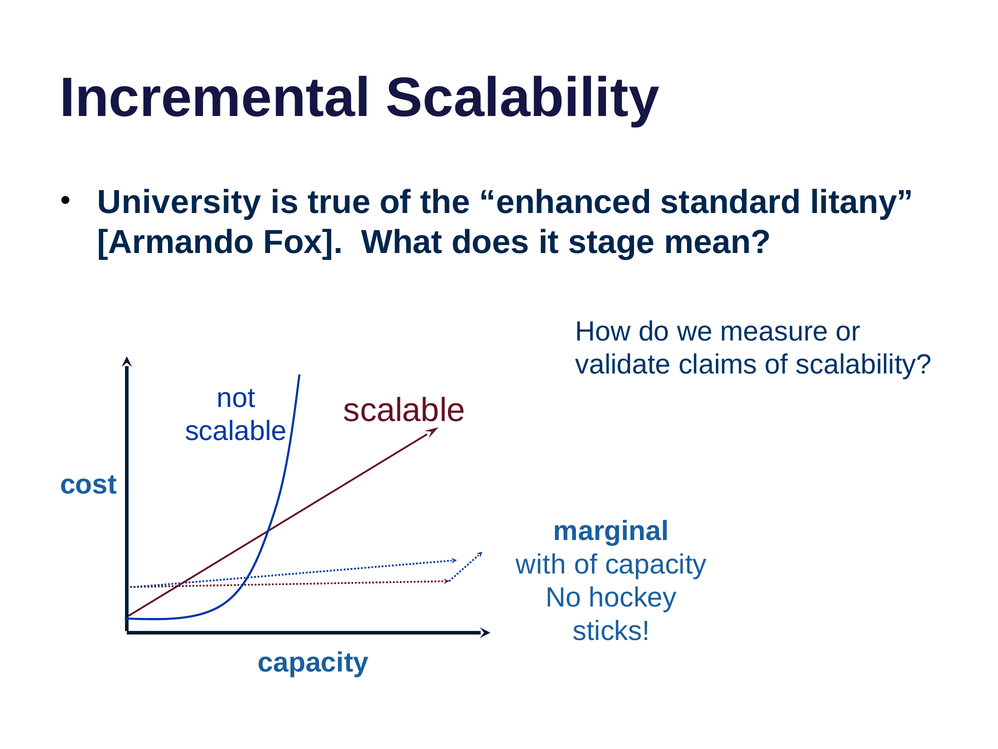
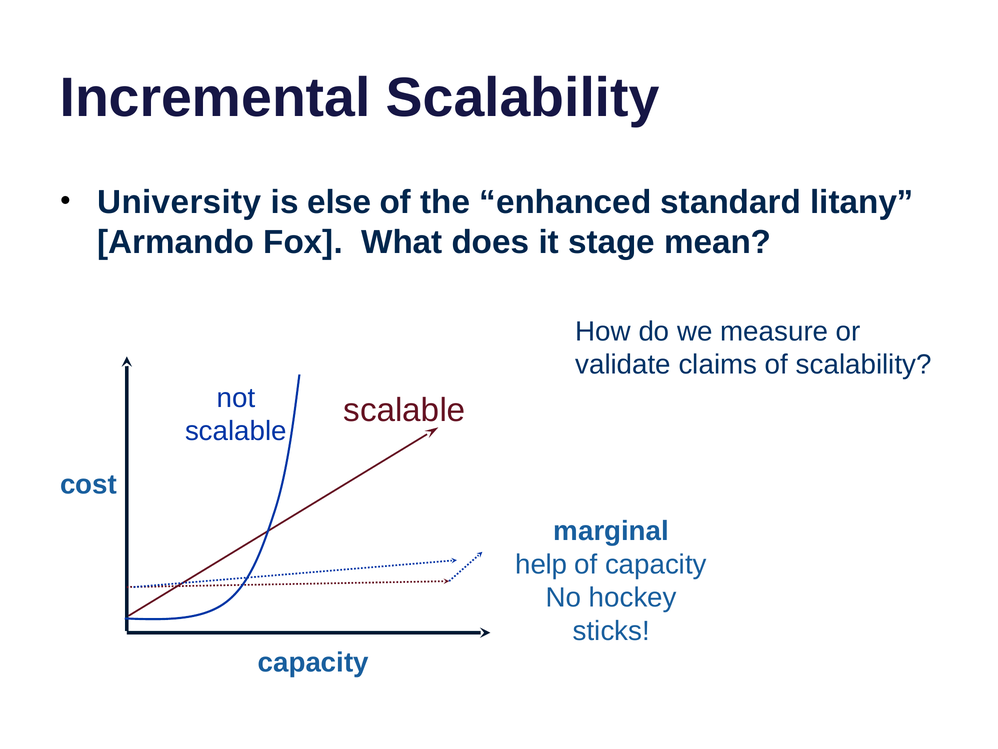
true: true -> else (339, 202)
with: with -> help (541, 564)
